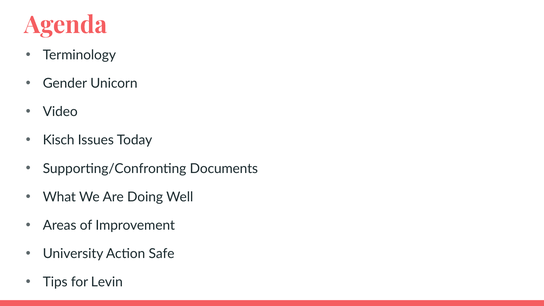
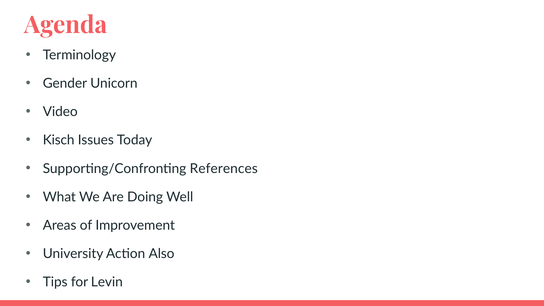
Documents: Documents -> References (224, 169)
Safe: Safe -> Also (162, 254)
